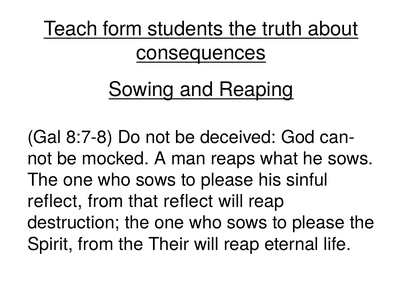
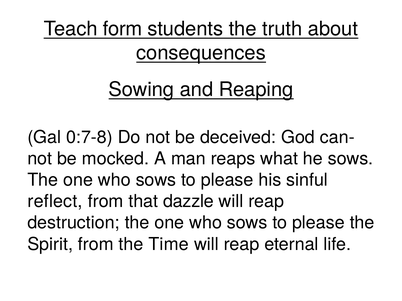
8:7-8: 8:7-8 -> 0:7-8 (89, 137)
that reflect: reflect -> dazzle (188, 202)
Their: Their -> Time (169, 245)
